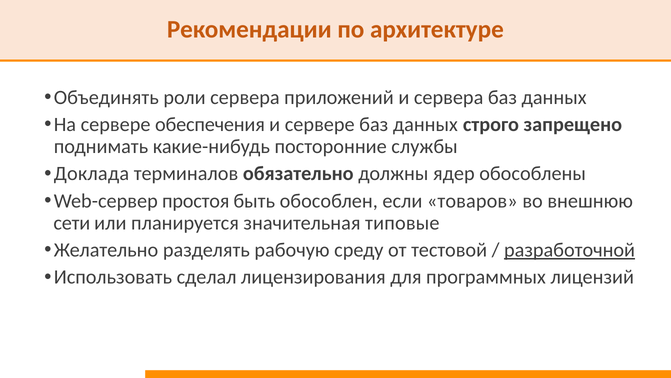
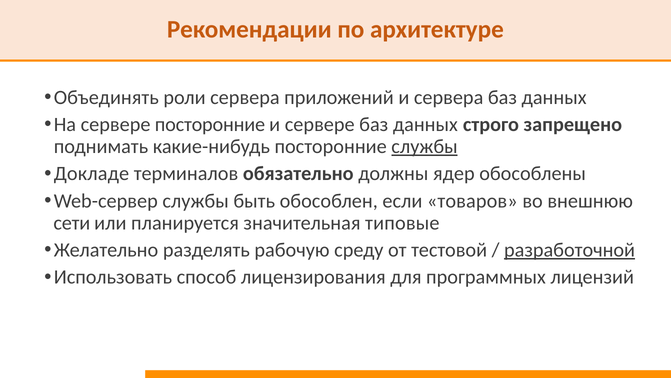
сервере обеспечения: обеспечения -> посторонние (210, 124)
службы underline: none -> present (425, 146)
Доклада: Доклада -> Докладе (91, 173)
Web-сервер простоя: простоя -> службы (196, 201)
сделал: сделал -> способ (207, 277)
